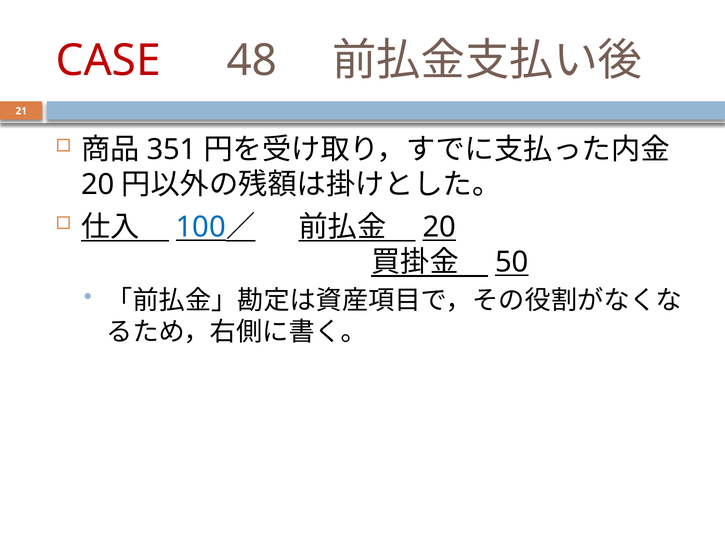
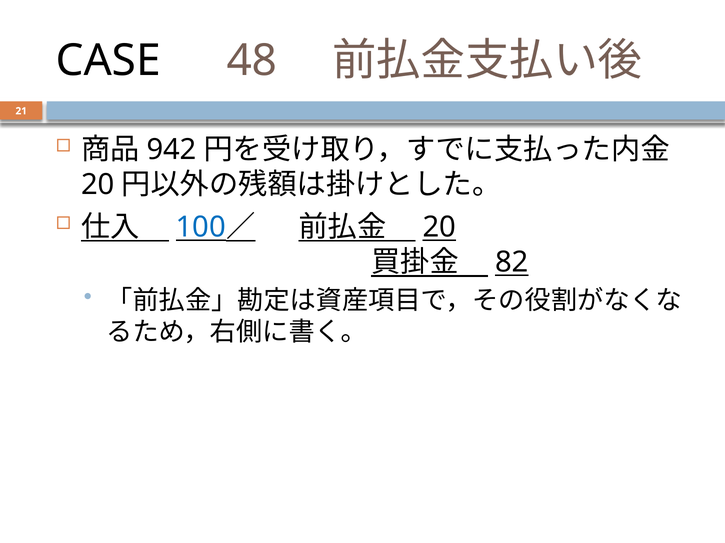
CASE colour: red -> black (108, 61)
351: 351 -> 942 (172, 150)
50: 50 -> 82 (512, 262)
